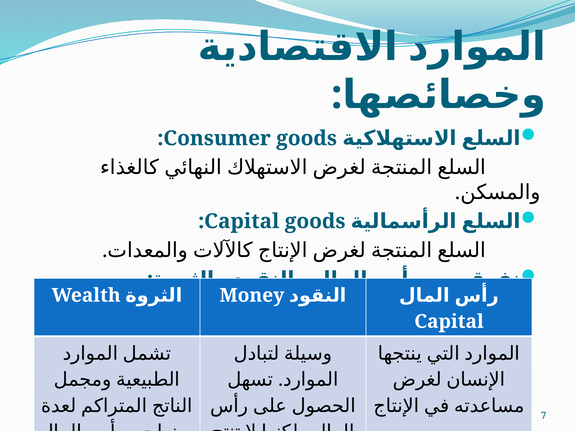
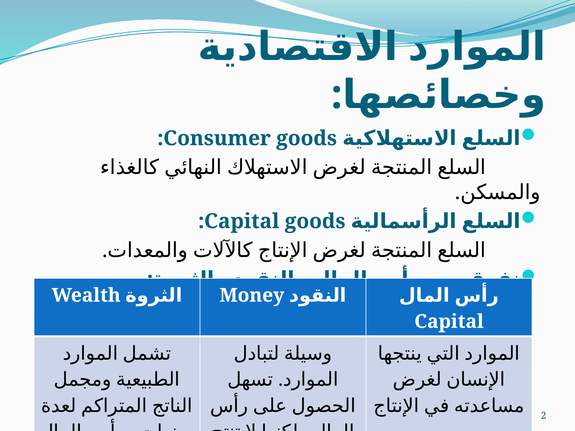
7: 7 -> 2 (544, 416)
